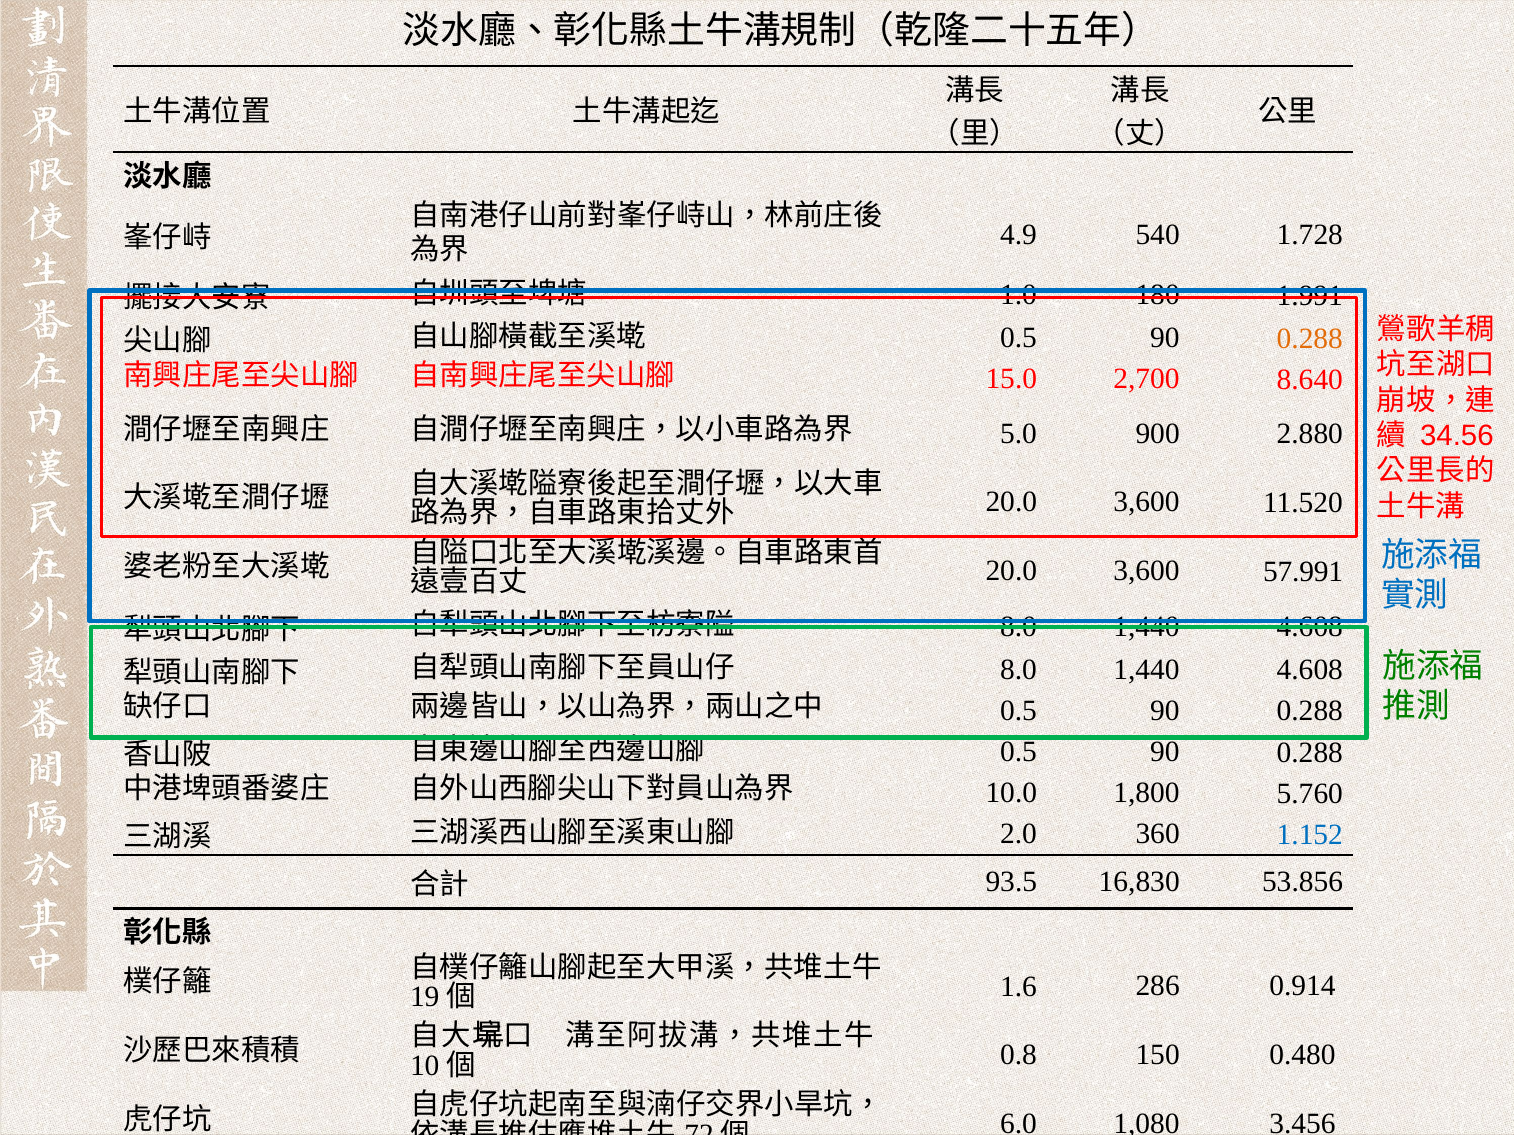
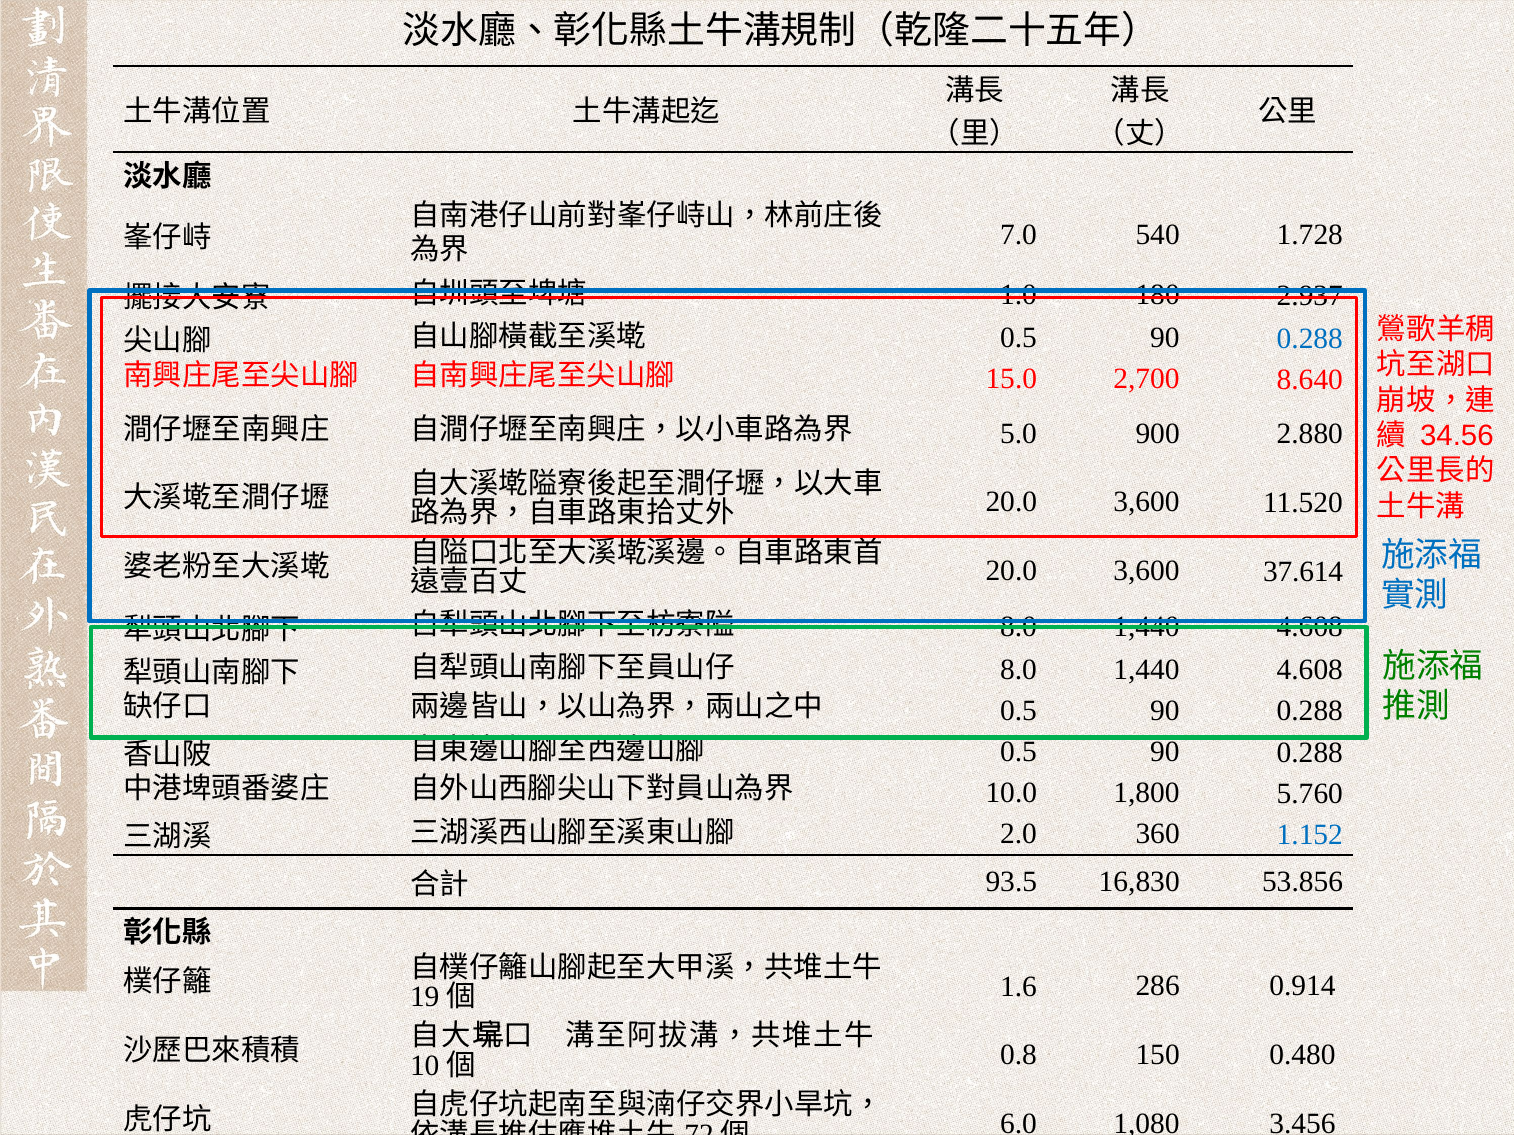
4.9: 4.9 -> 7.0 (1019, 235)
1.991: 1.991 -> 2.937 (1310, 296)
0.288 colour: orange -> blue (1310, 339)
57.991: 57.991 -> 37.614 (1303, 572)
